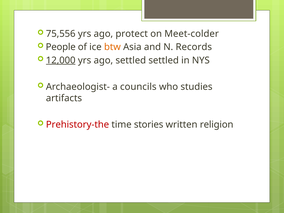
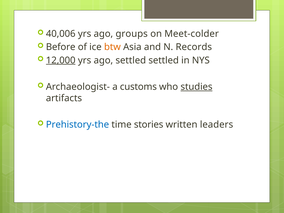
75,556: 75,556 -> 40,006 (61, 34)
protect: protect -> groups (132, 34)
People: People -> Before (61, 47)
councils: councils -> customs (138, 87)
studies underline: none -> present (197, 87)
Prehistory-the colour: red -> blue (77, 125)
religion: religion -> leaders (217, 125)
